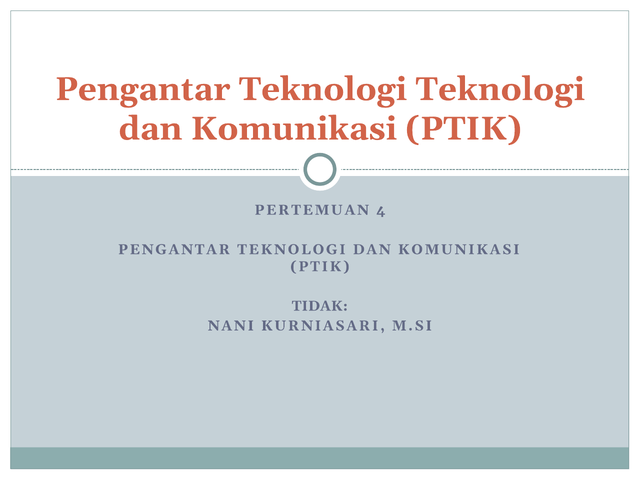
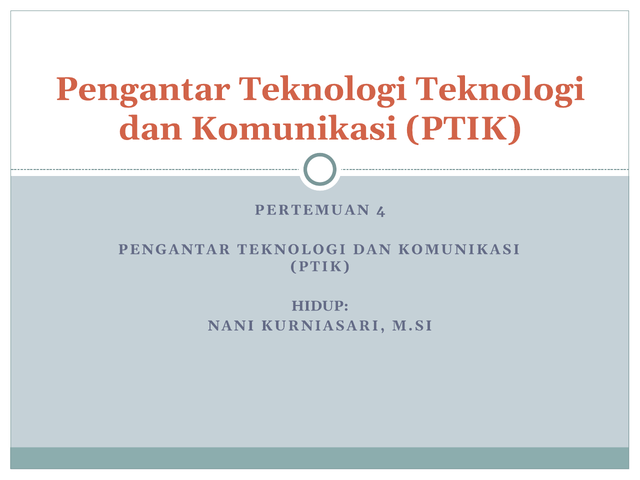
TIDAK: TIDAK -> HIDUP (320, 306)
